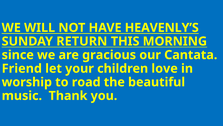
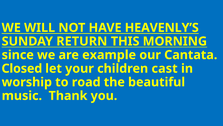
gracious: gracious -> example (109, 55)
Friend: Friend -> Closed (22, 68)
love: love -> cast (165, 68)
